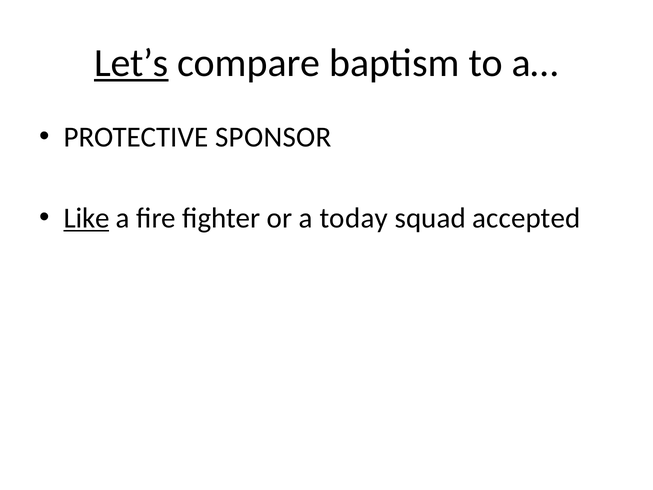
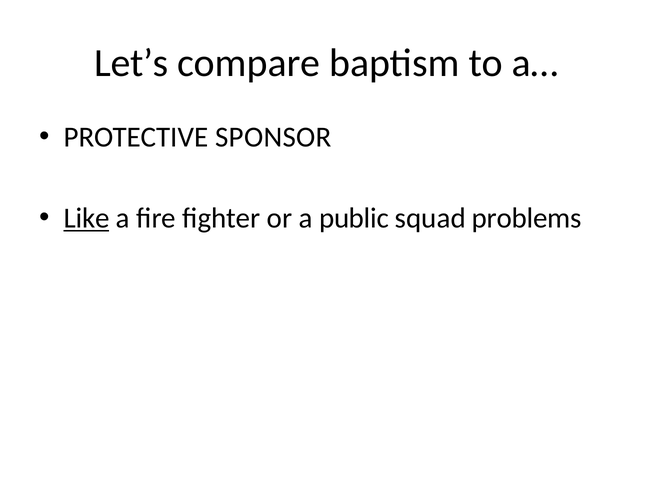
Let’s underline: present -> none (131, 63)
today: today -> public (354, 218)
accepted: accepted -> problems (527, 218)
